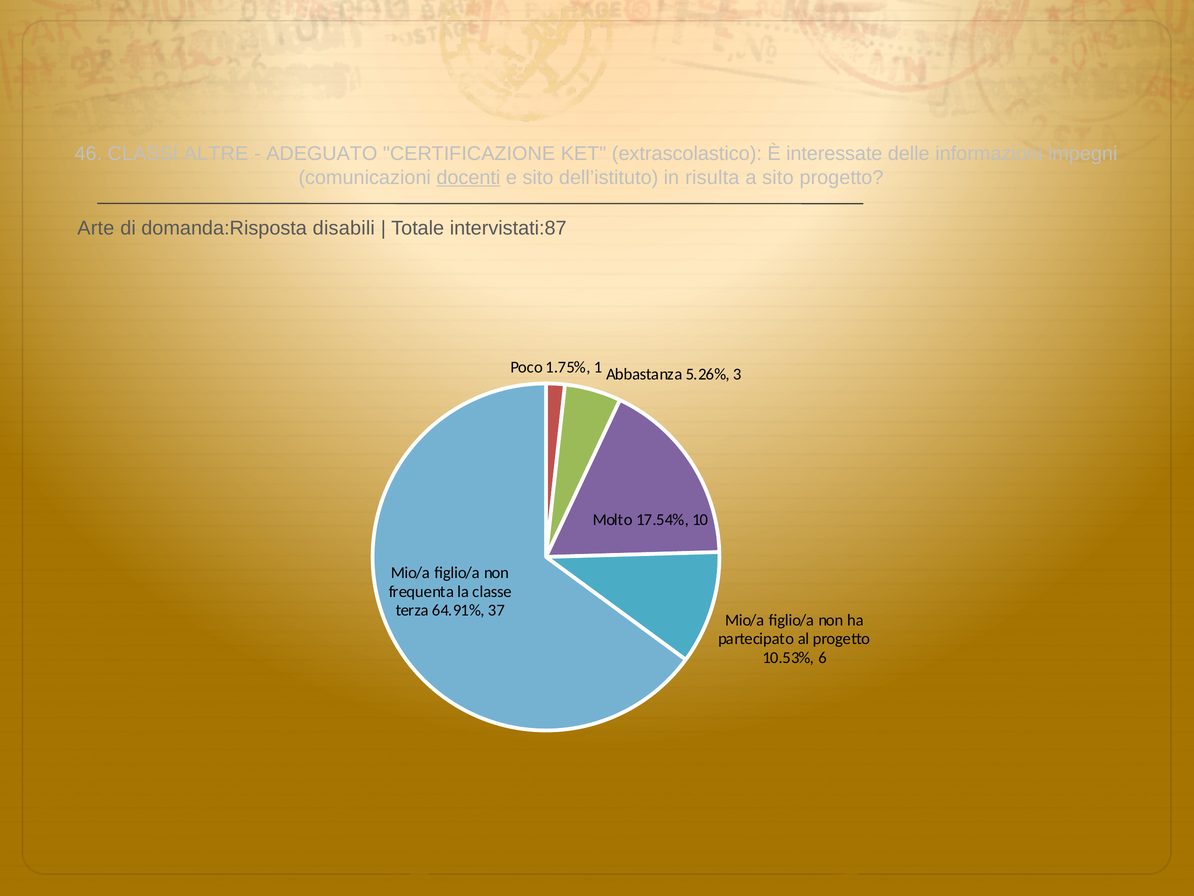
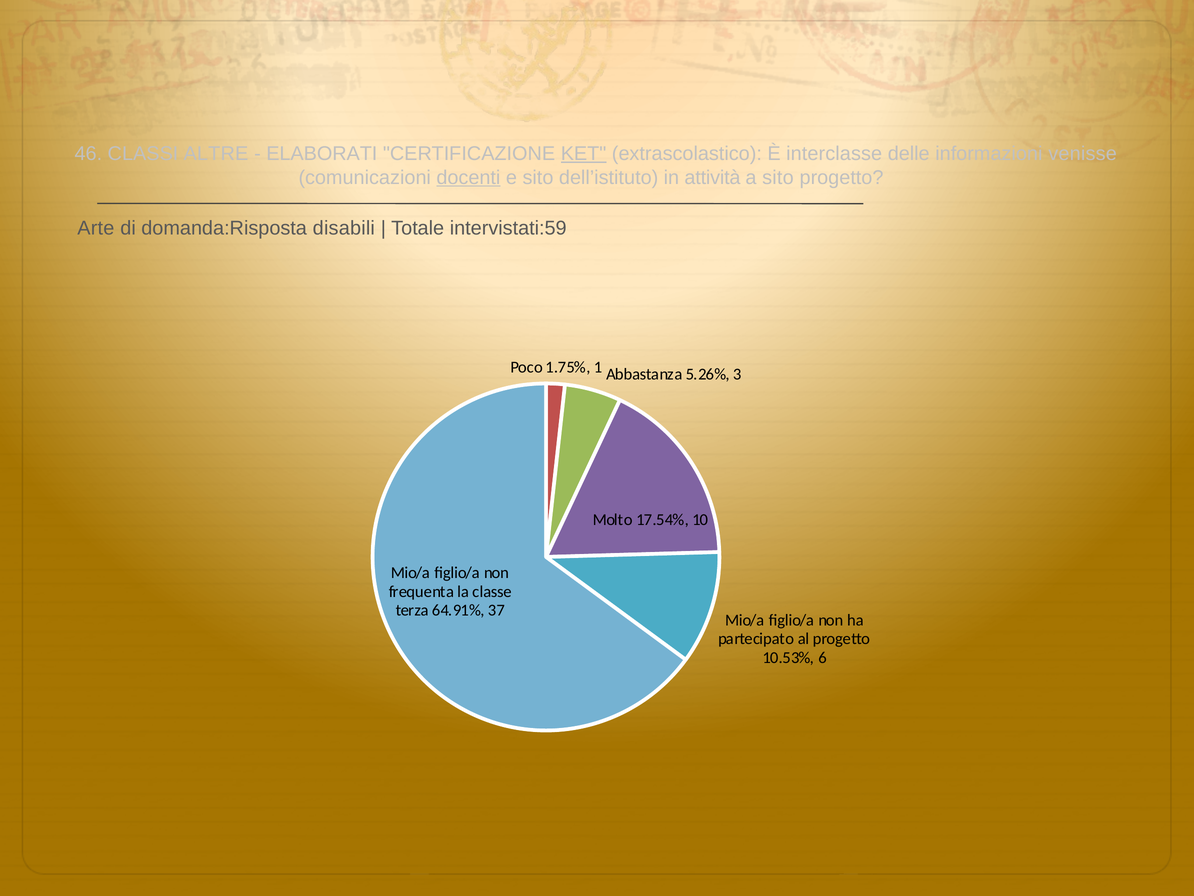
ADEGUATO: ADEGUATO -> ELABORATI (322, 154)
KET underline: none -> present (584, 154)
interessate: interessate -> interclasse (834, 154)
impegni: impegni -> venisse (1083, 154)
risulta: risulta -> attività (712, 177)
intervistati:87: intervistati:87 -> intervistati:59 (508, 228)
